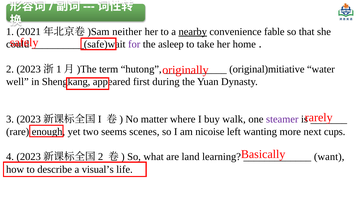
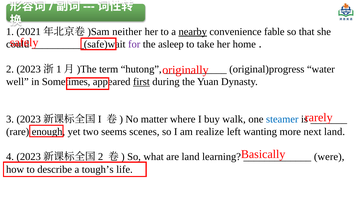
original)mitiative: original)mitiative -> original)progress (267, 69)
Shengkang: Shengkang -> Sometimes (66, 82)
first underline: none -> present (141, 82)
steamer colour: purple -> blue (282, 119)
nicoise: nicoise -> realize (210, 132)
next cups: cups -> land (335, 132)
want: want -> were (329, 157)
visual’s: visual’s -> tough’s (98, 170)
